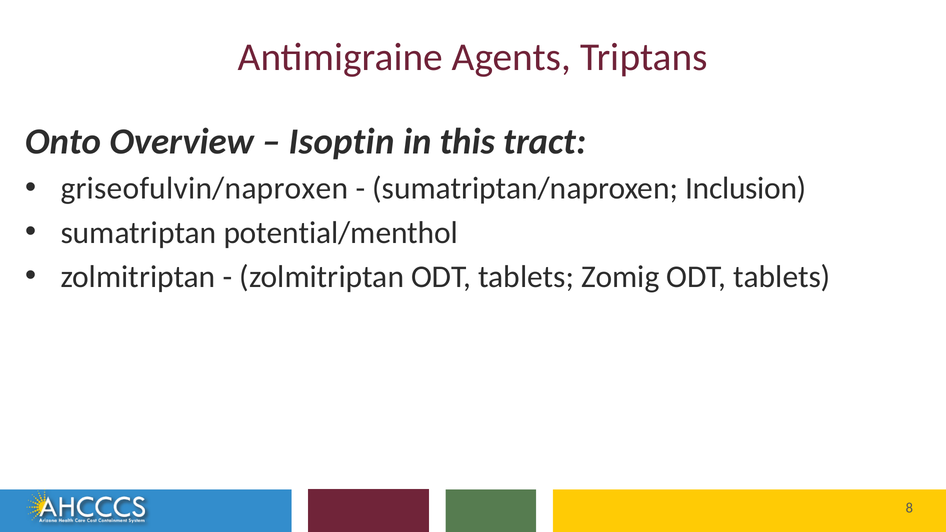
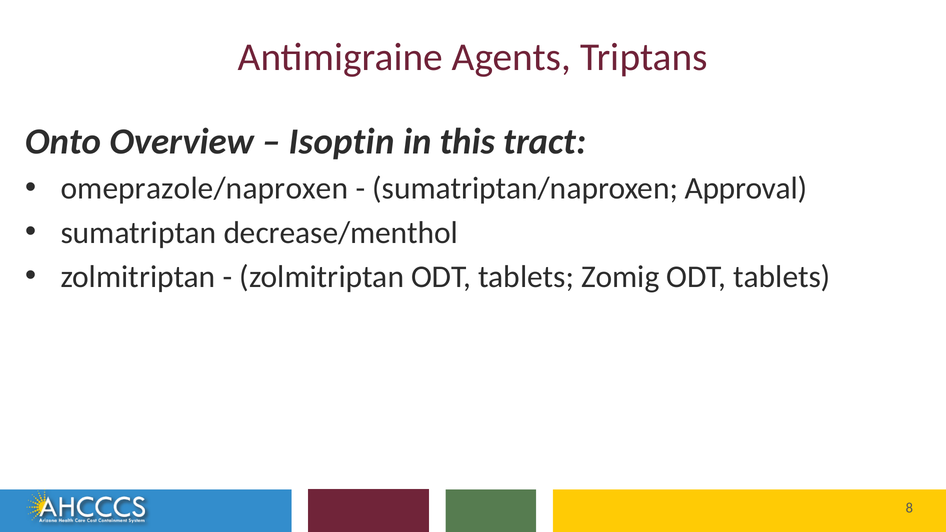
griseofulvin/naproxen: griseofulvin/naproxen -> omeprazole/naproxen (204, 189)
Inclusion: Inclusion -> Approval (746, 189)
potential/menthol: potential/menthol -> decrease/menthol (341, 233)
